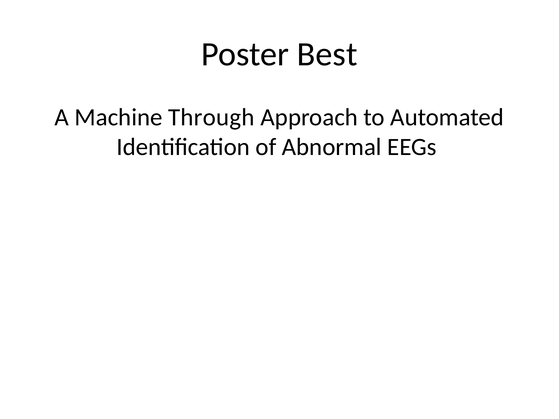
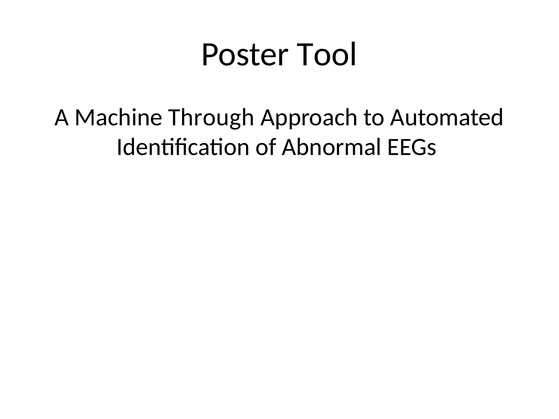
Best: Best -> Tool (327, 54)
